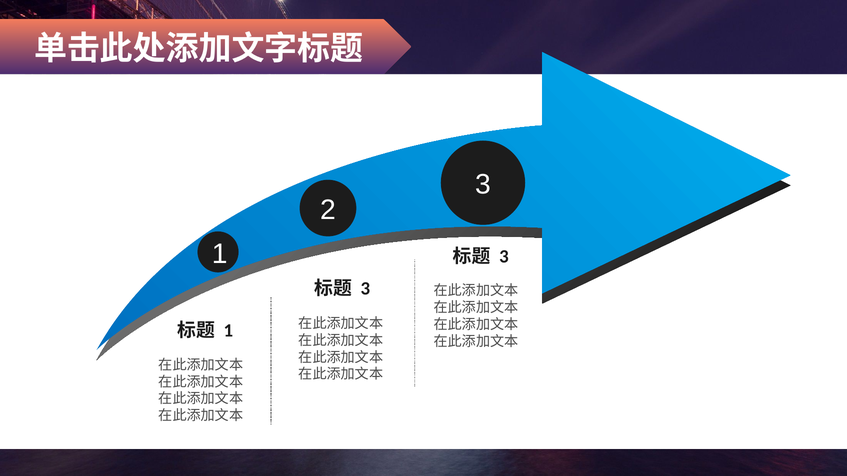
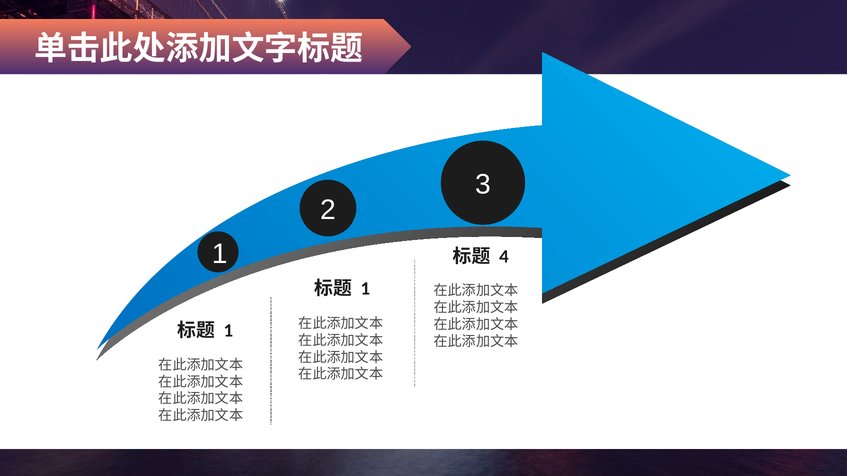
3: 3 -> 4 (504, 257)
3: 3 -> 1 (365, 289)
